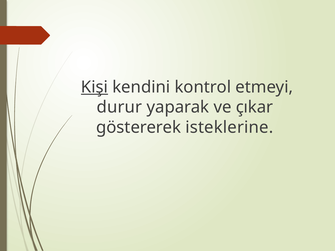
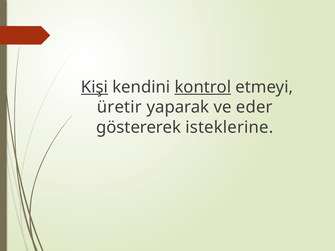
kontrol underline: none -> present (203, 87)
durur: durur -> üretir (119, 107)
çıkar: çıkar -> eder (254, 107)
